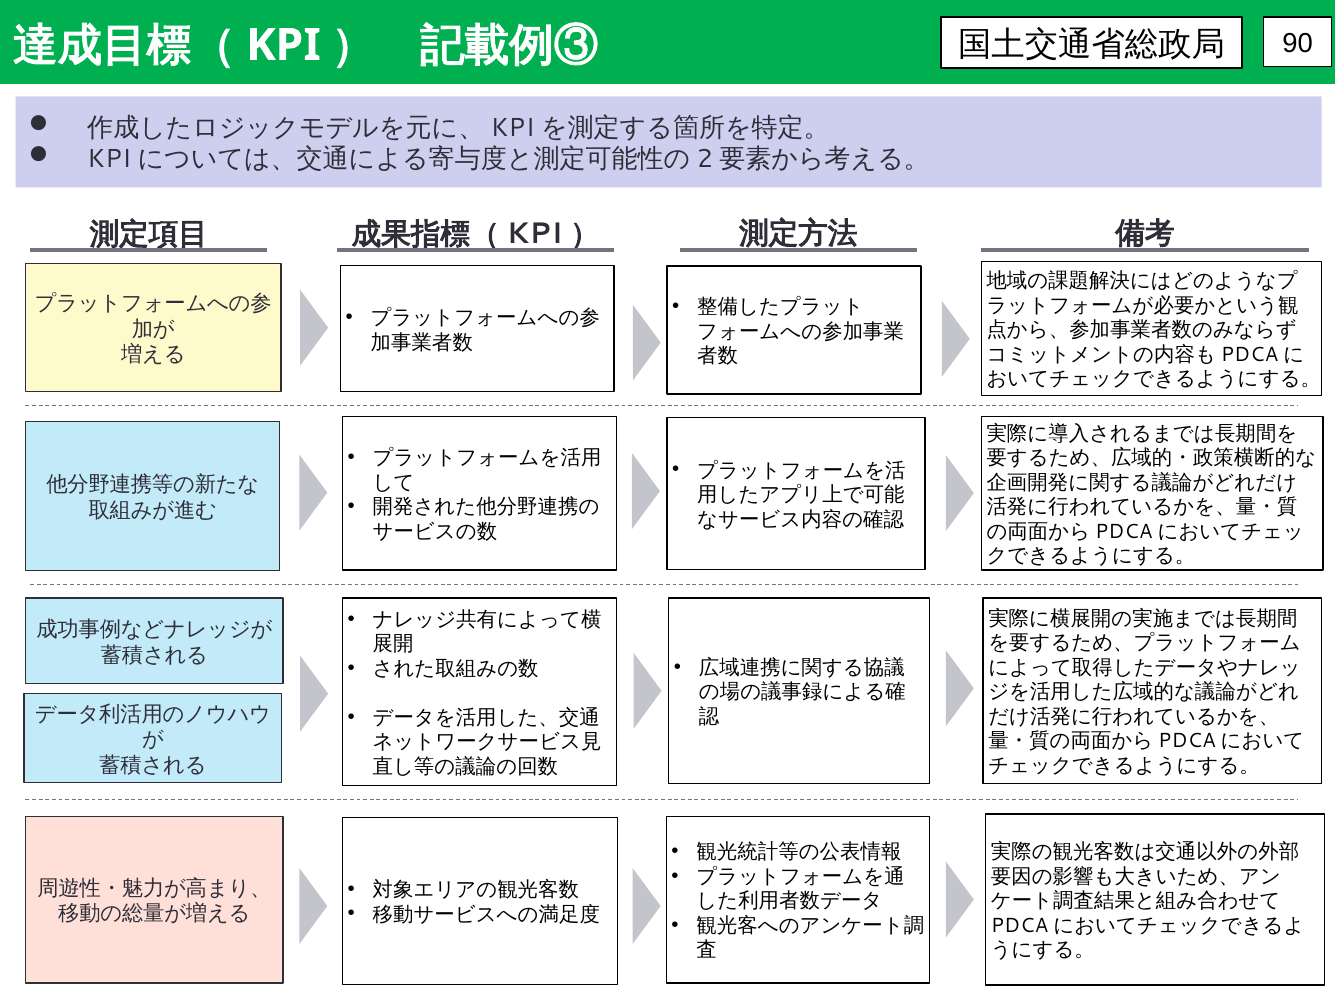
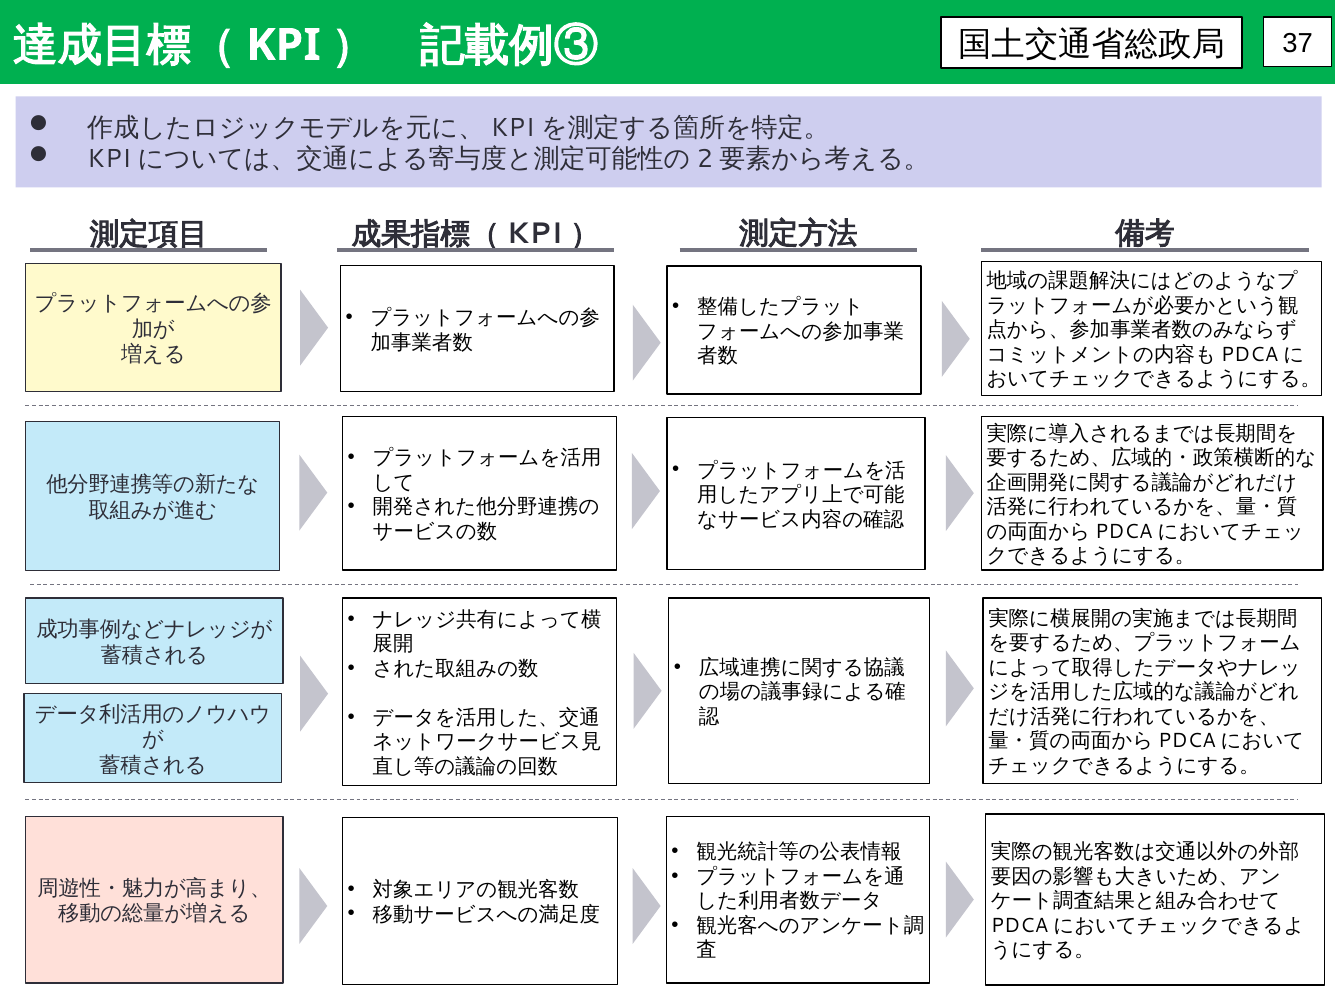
90: 90 -> 37 (1298, 44)
